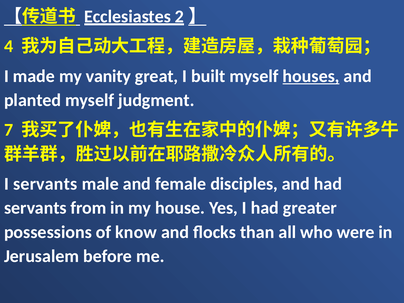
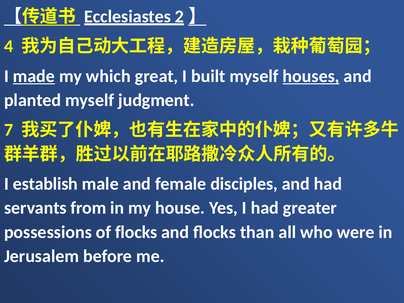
made underline: none -> present (34, 76)
vanity: vanity -> which (108, 76)
I servants: servants -> establish (45, 184)
of know: know -> flocks (136, 232)
